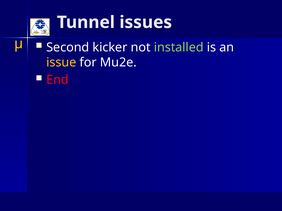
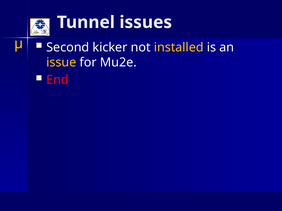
installed colour: light green -> yellow (179, 47)
